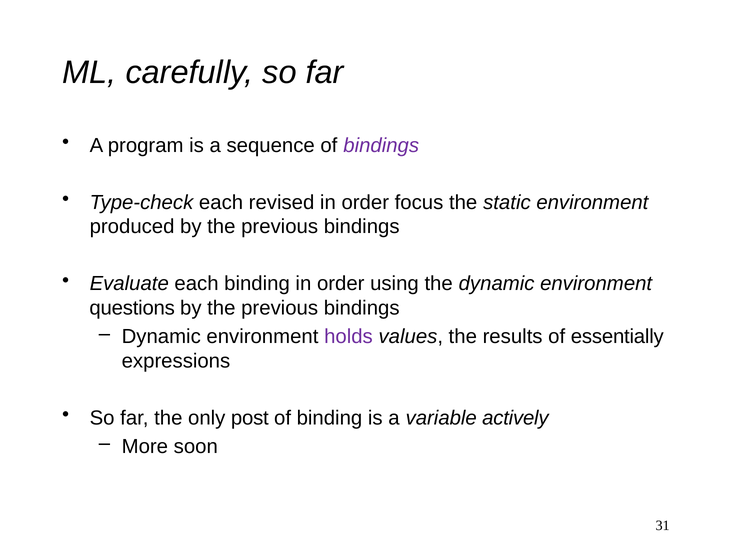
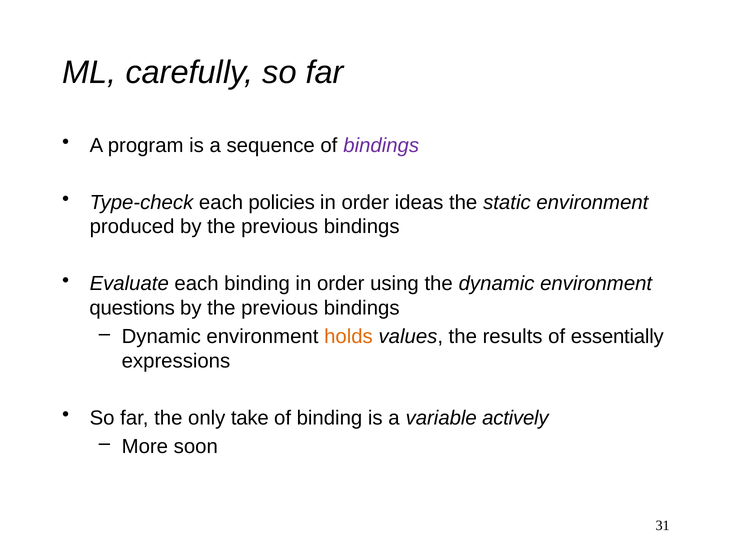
revised: revised -> policies (282, 202)
focus: focus -> ideas (419, 202)
holds colour: purple -> orange (348, 337)
post: post -> take (250, 418)
